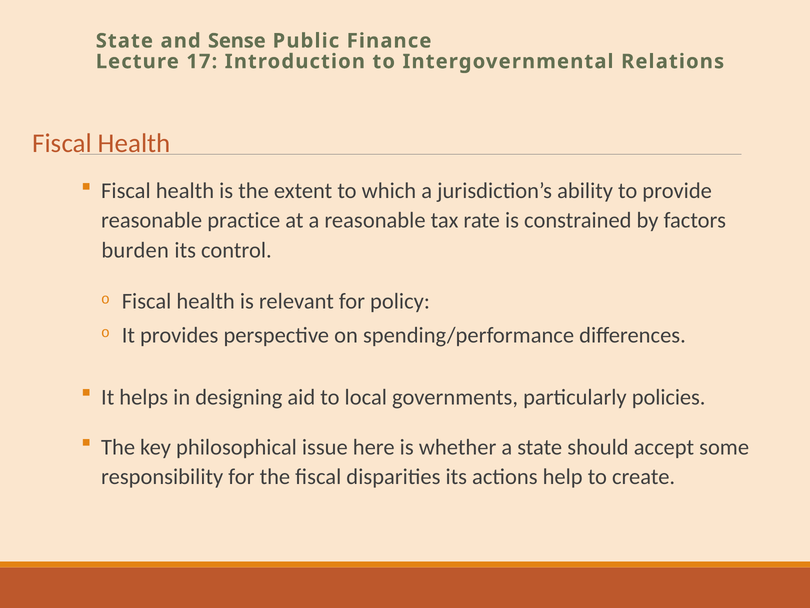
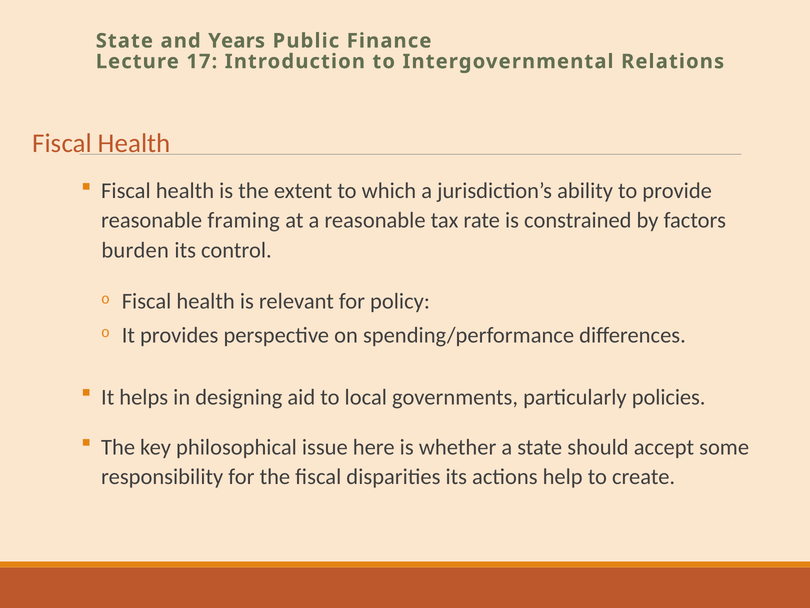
Sense: Sense -> Years (237, 41)
practice: practice -> framing (244, 220)
